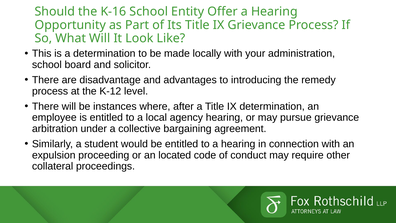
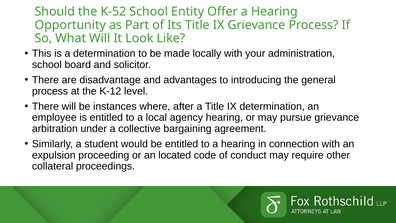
K-16: K-16 -> K-52 (113, 12)
remedy: remedy -> general (318, 80)
